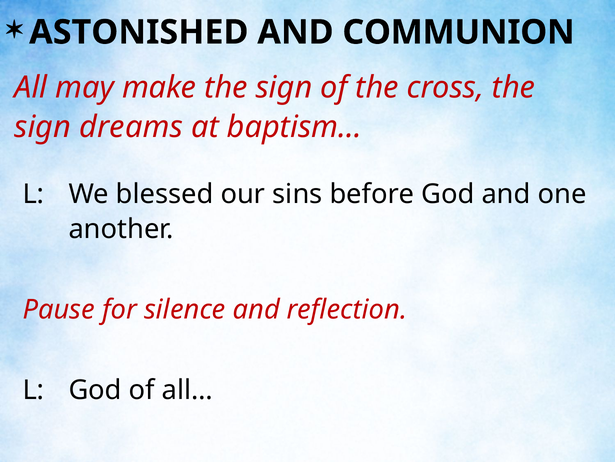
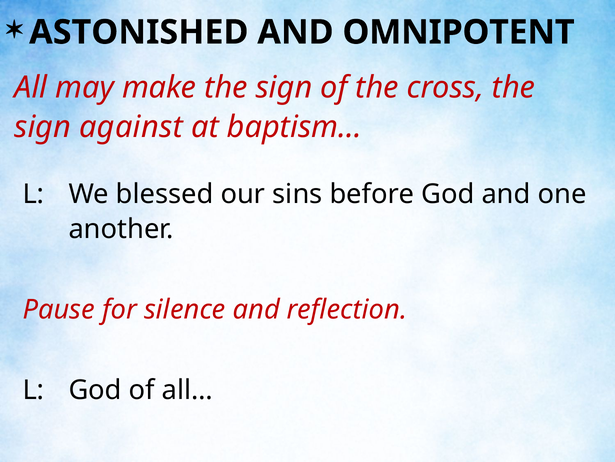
COMMUNION: COMMUNION -> OMNIPOTENT (459, 32)
dreams: dreams -> against (131, 127)
